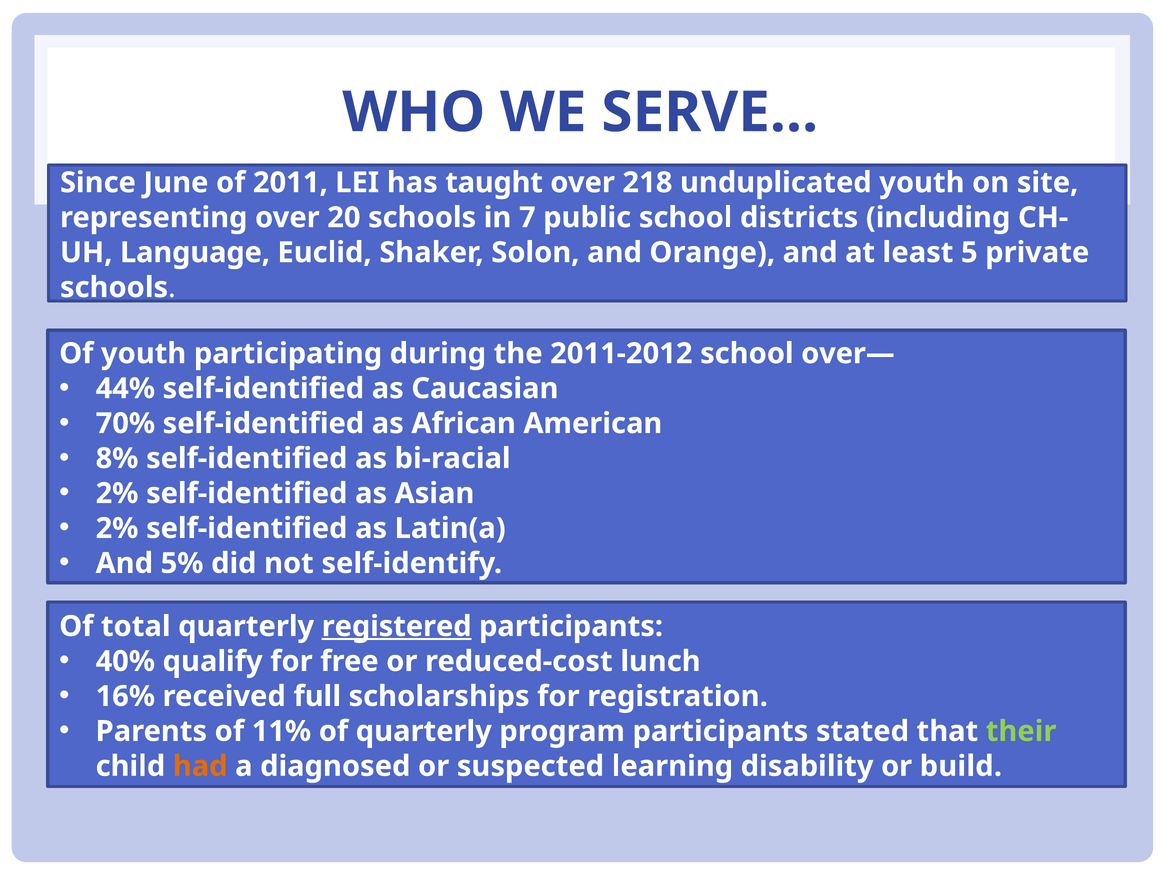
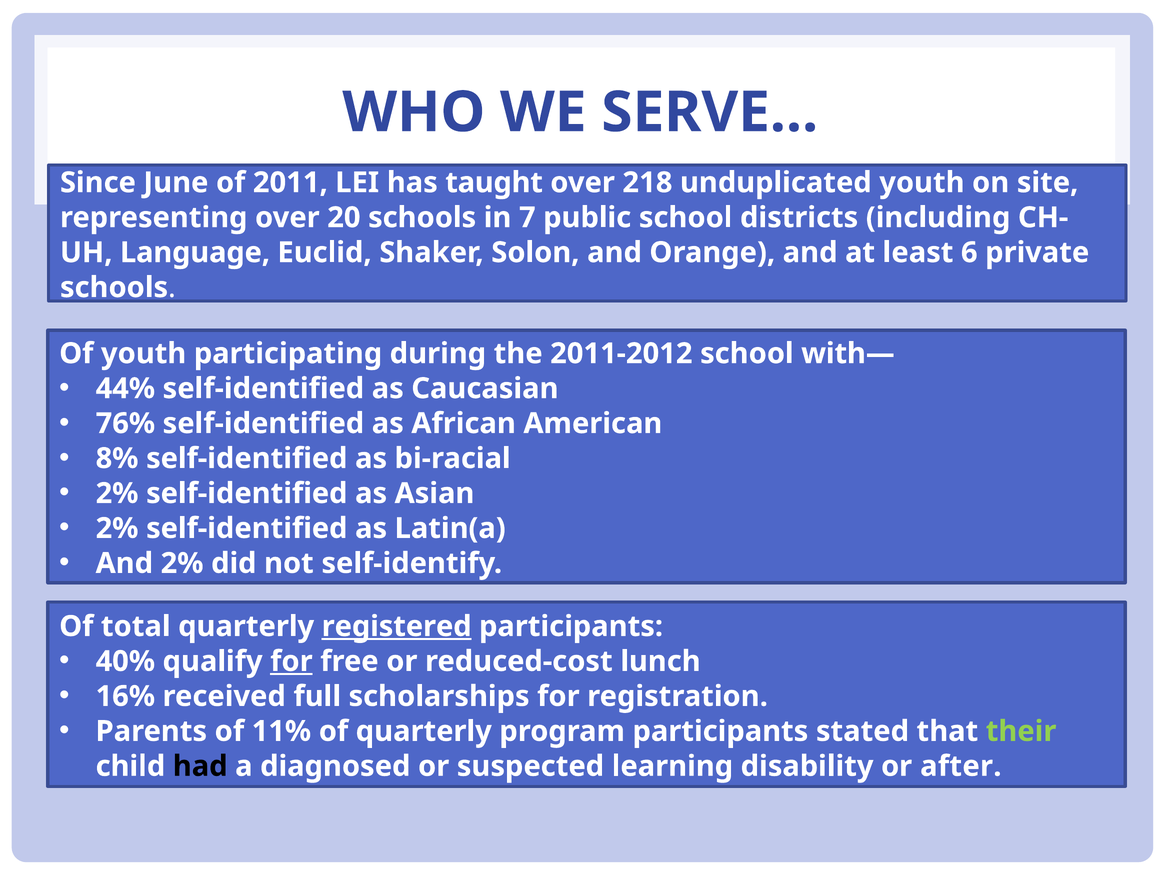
5: 5 -> 6 (969, 252)
over—: over— -> with— (848, 353)
70%: 70% -> 76% (125, 423)
And 5%: 5% -> 2% (182, 563)
for underline: none -> present (291, 661)
had colour: orange -> black (200, 766)
build: build -> after (961, 766)
